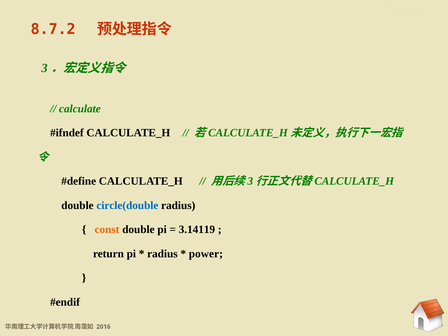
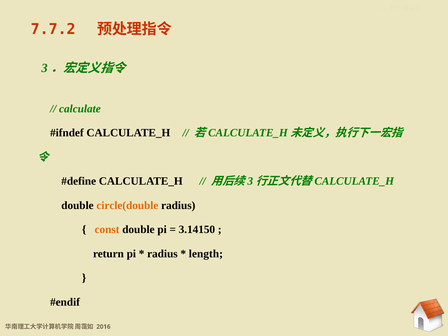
8.7.2: 8.7.2 -> 7.7.2 (53, 29)
circle(double colour: blue -> orange (127, 205)
3.14119: 3.14119 -> 3.14150 (197, 230)
power: power -> length (206, 254)
